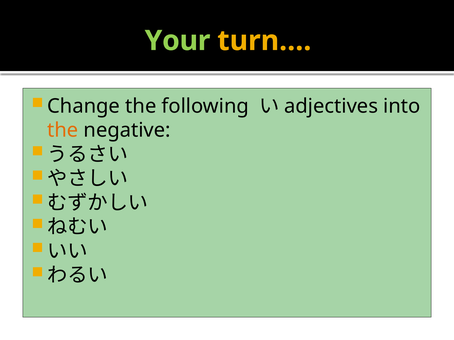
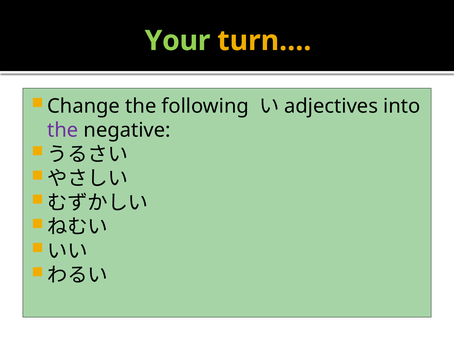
the colour: orange -> purple (63, 130)
